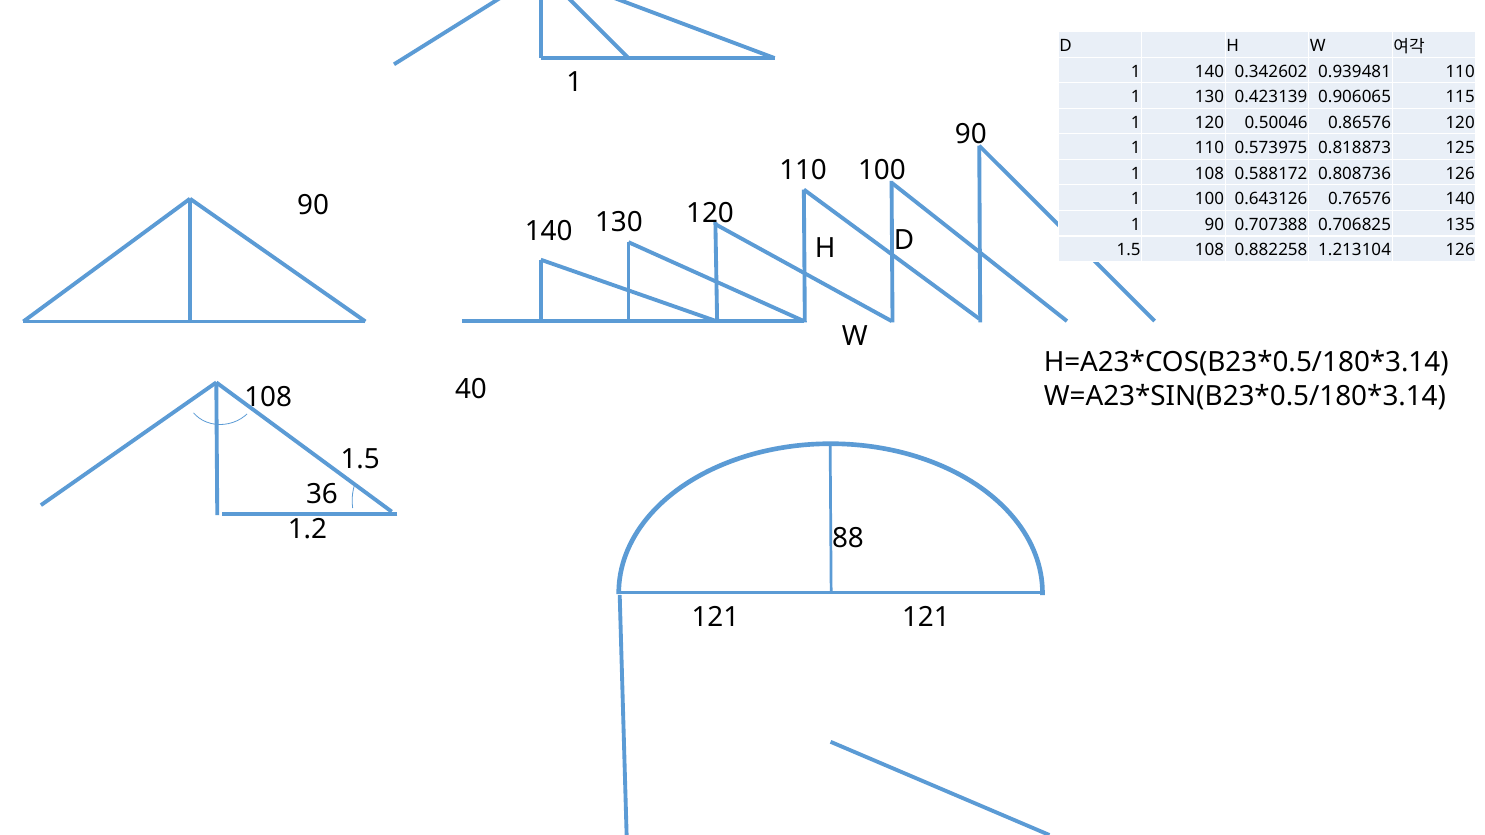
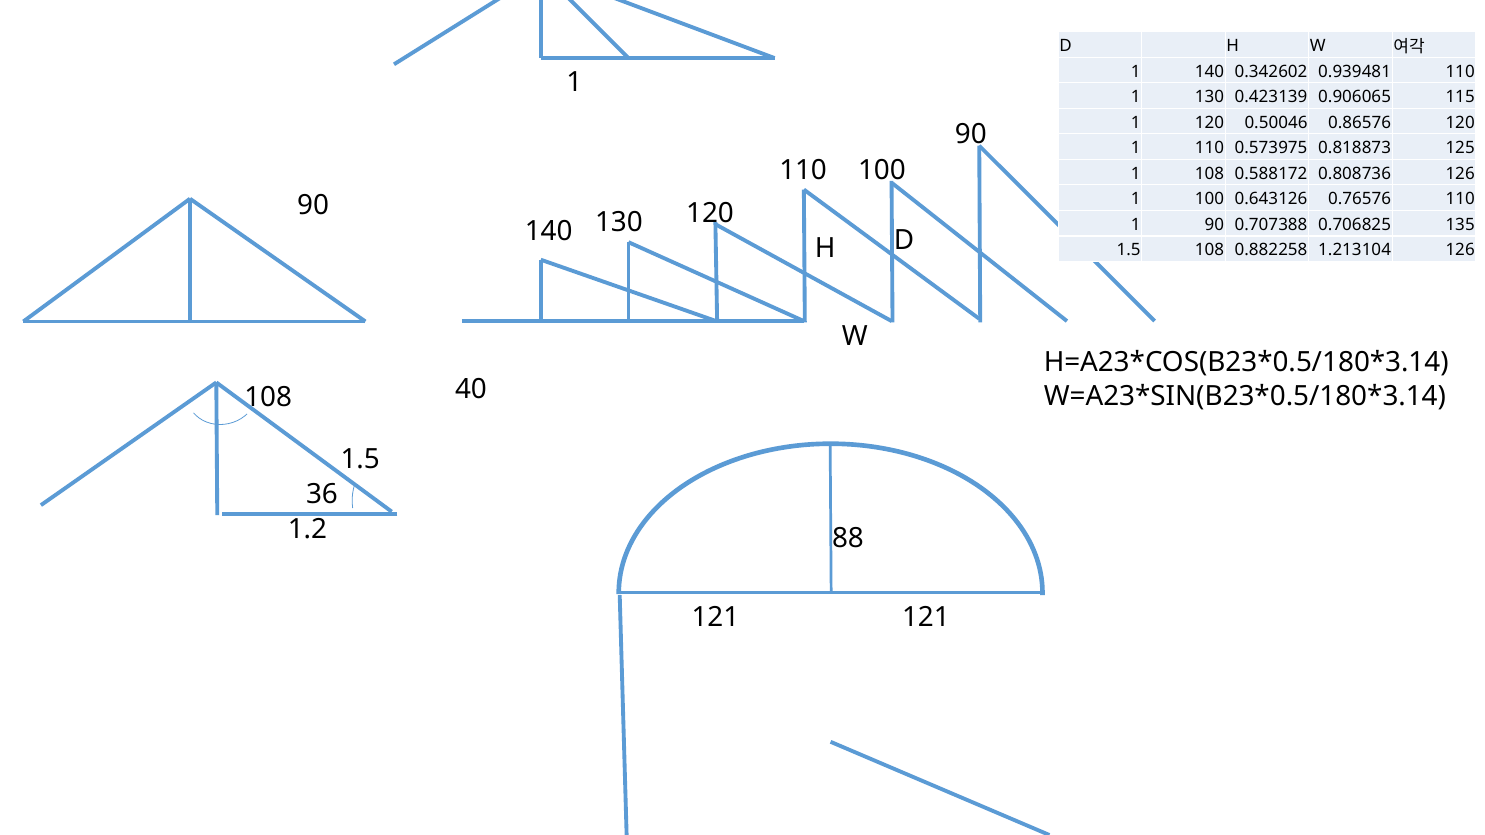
0.76576 140: 140 -> 110 (1460, 199)
